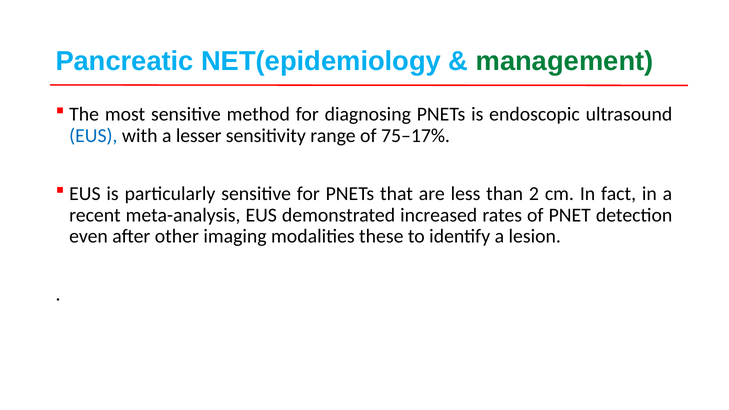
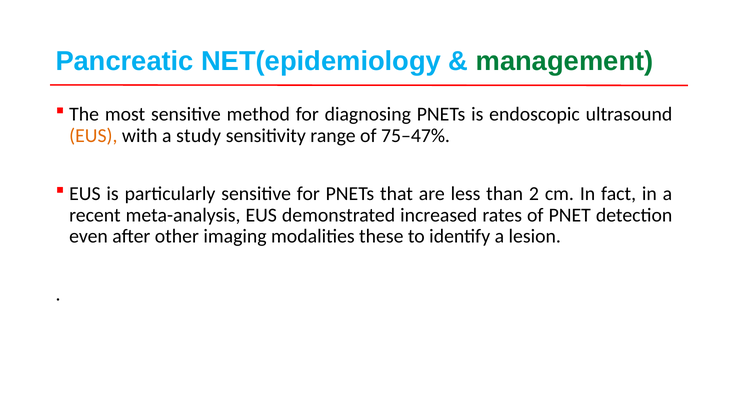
EUS colour: blue -> orange (93, 136)
lesser: lesser -> study (199, 136)
75–17%: 75–17% -> 75–47% (416, 136)
